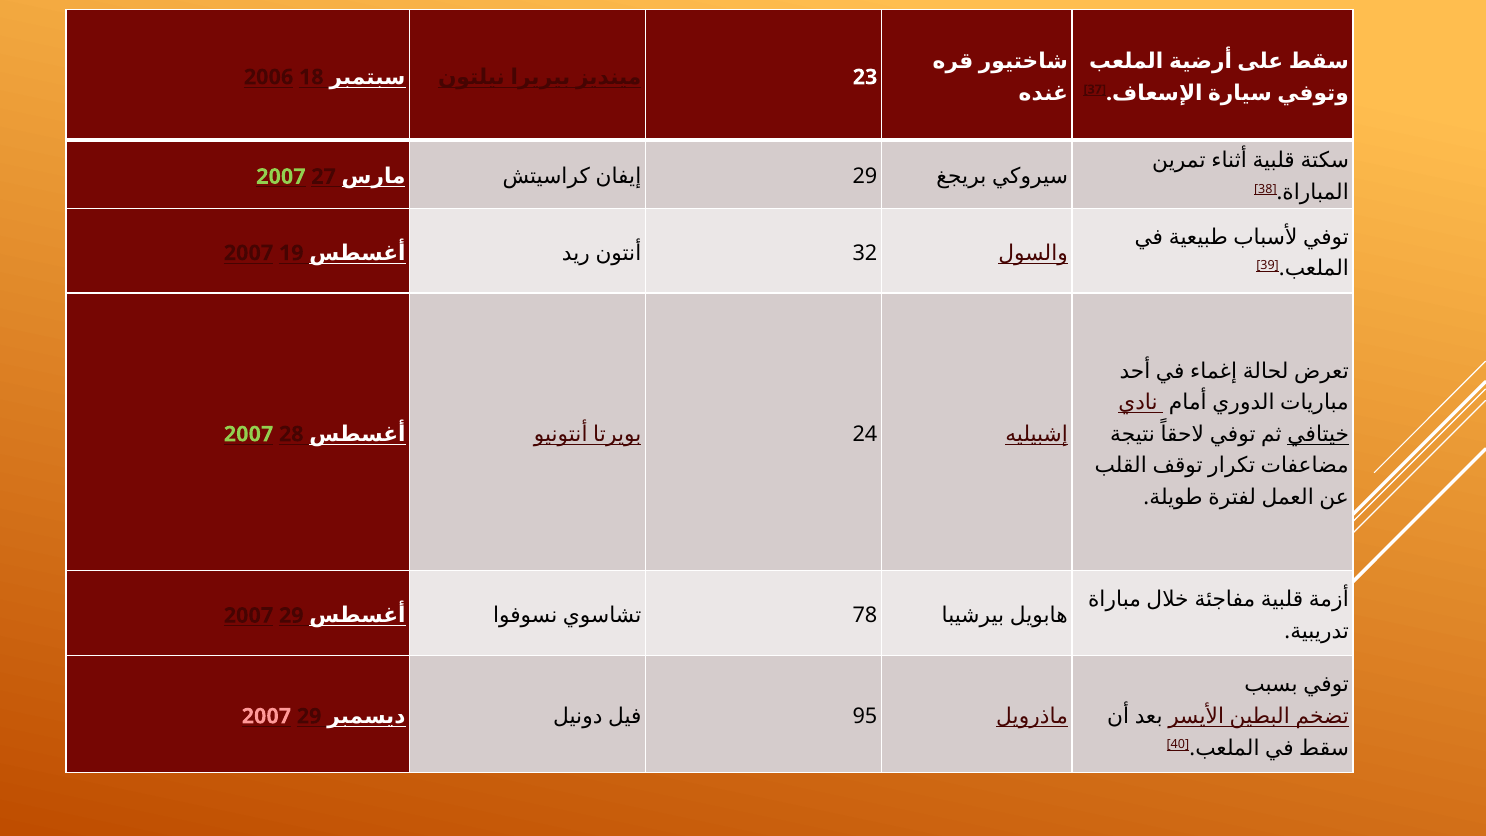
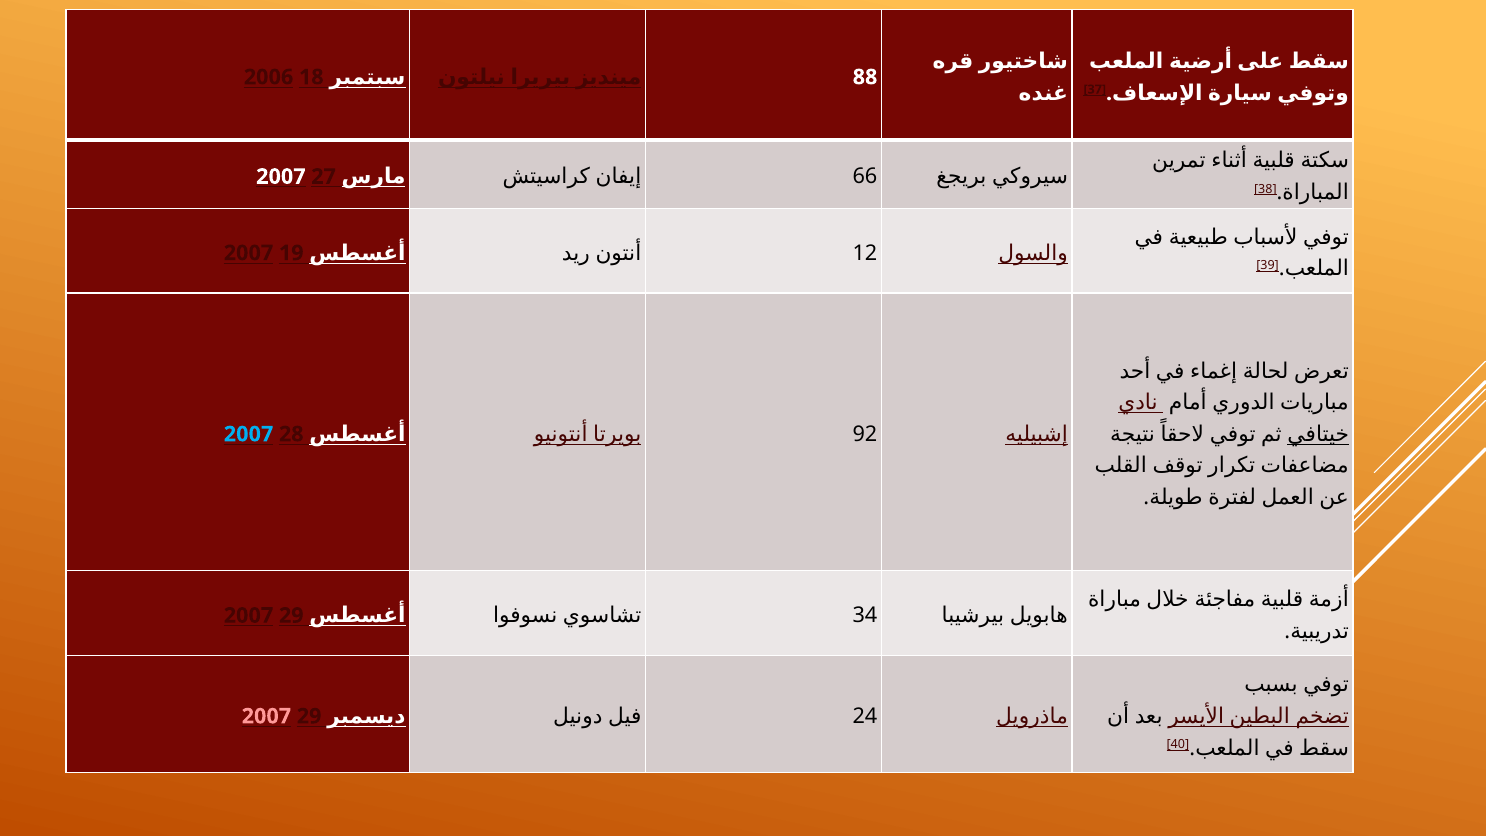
23: 23 -> 88 (865, 77)
2007 colour: light green -> white (281, 177)
29: 29 -> 66 (865, 177)
32: 32 -> 12 (865, 253)
2007 colour: light green -> light blue (249, 434)
24: 24 -> 92 (865, 434)
78: 78 -> 34 (865, 615)
95: 95 -> 24 (865, 716)
